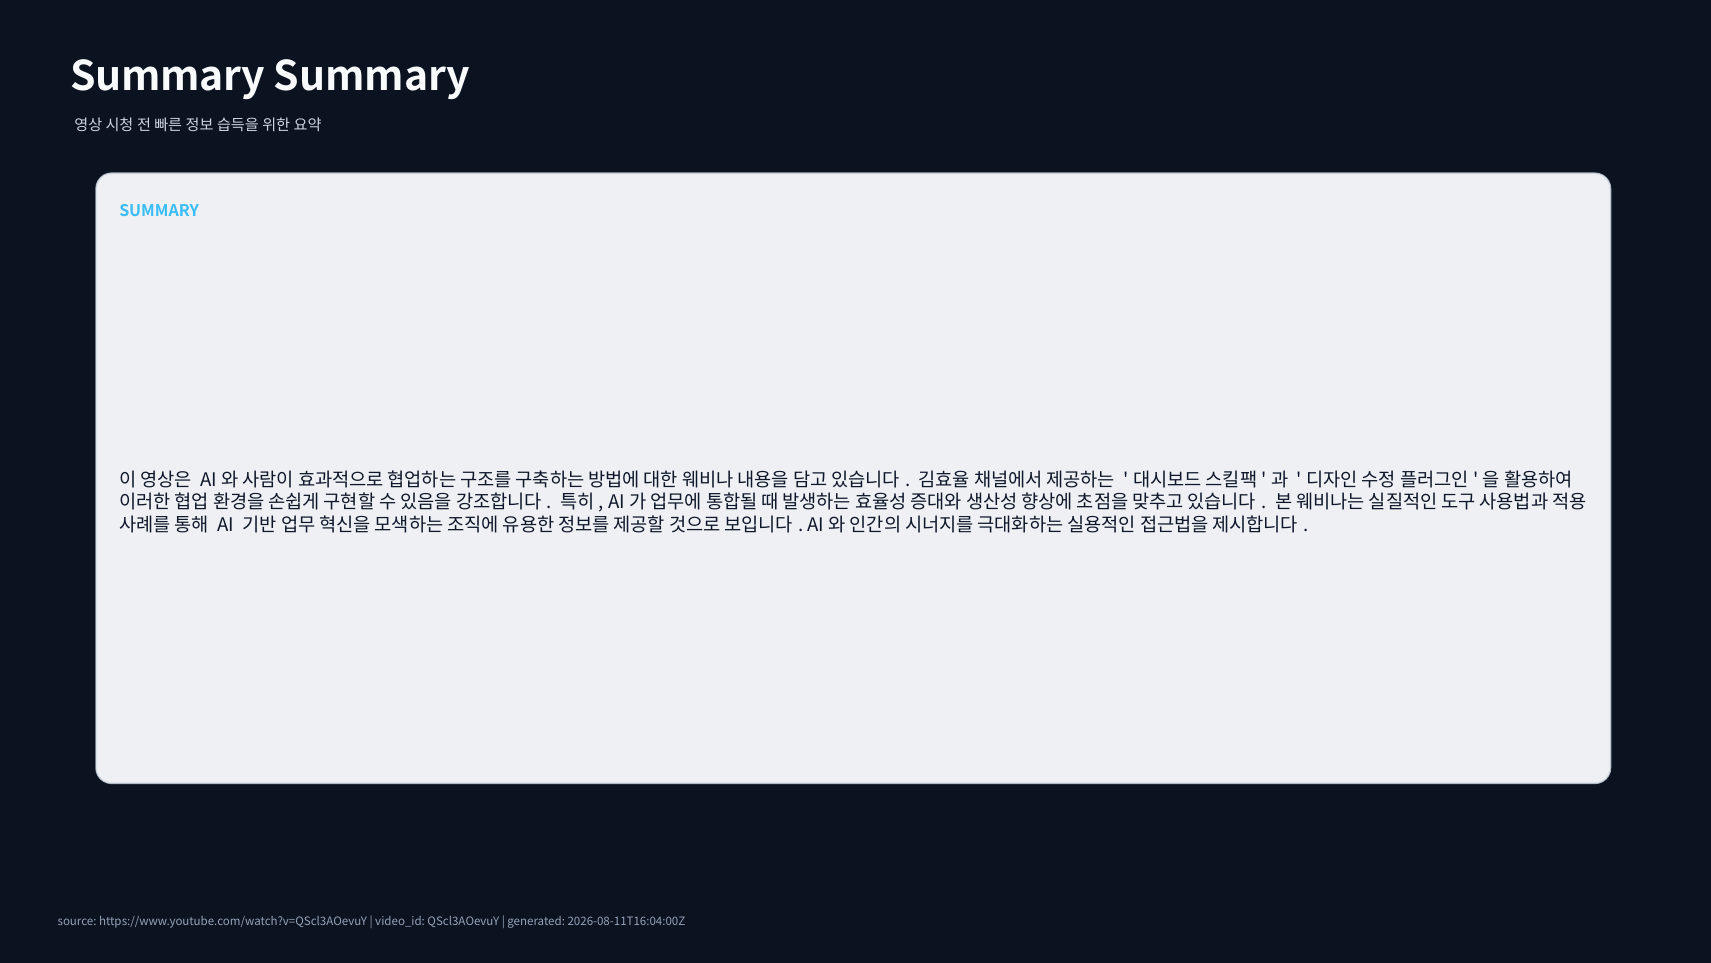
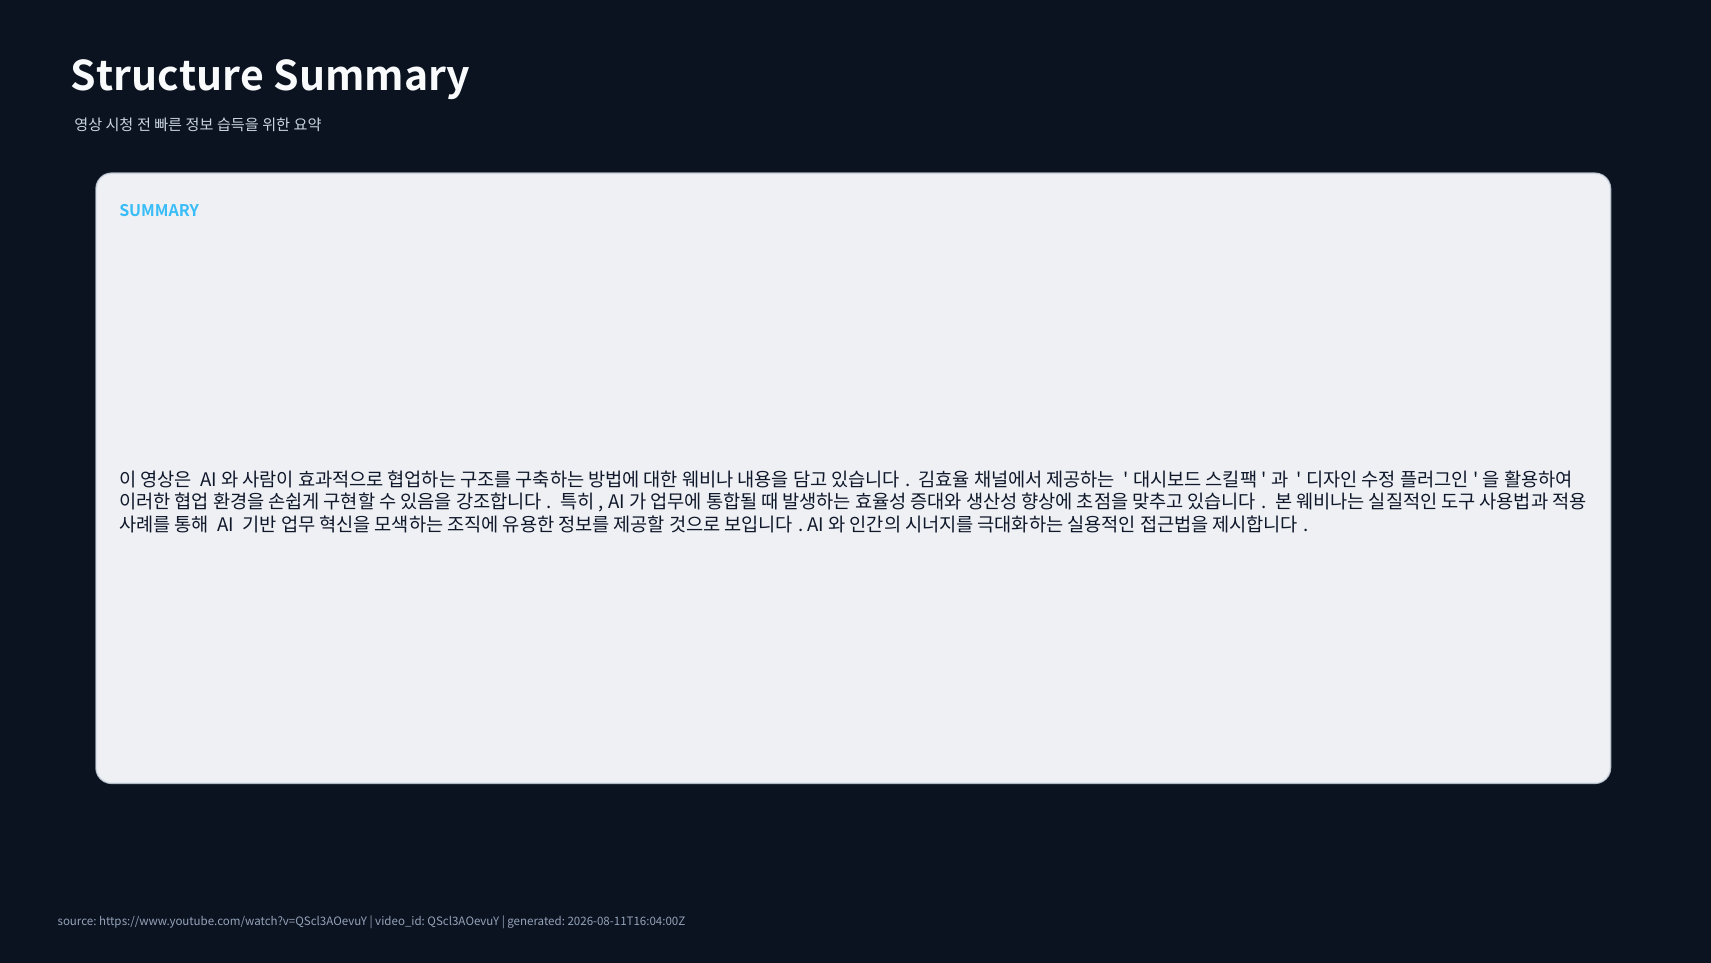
Summary: Summary -> Structure (167, 77)
